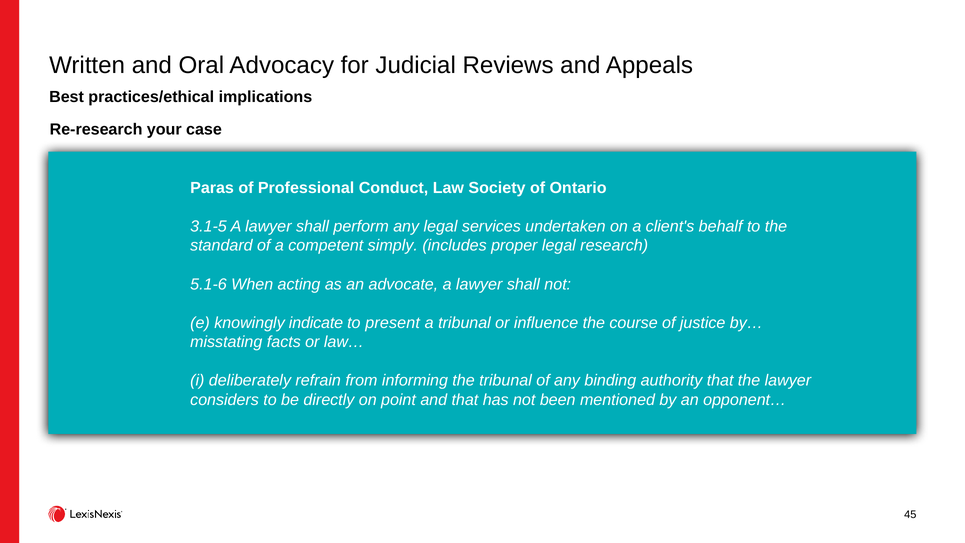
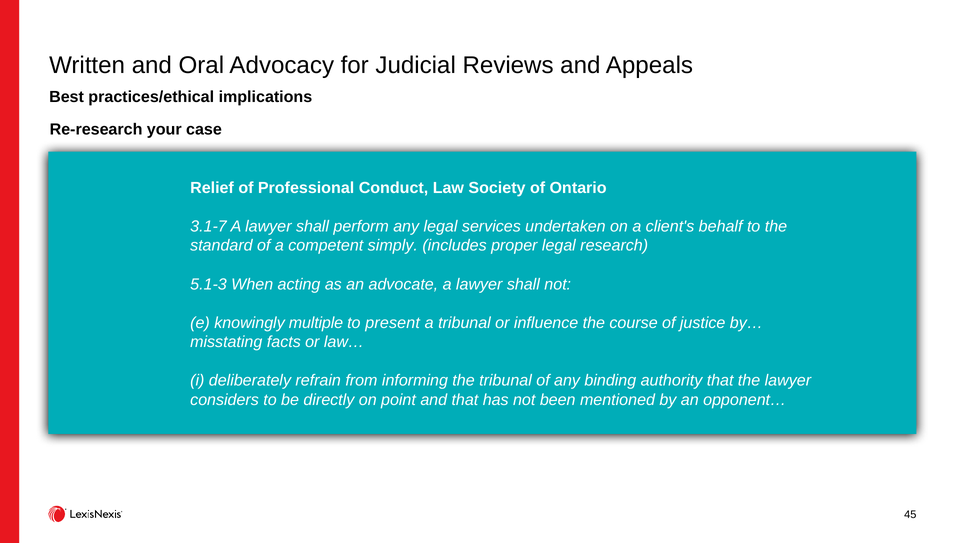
Paras: Paras -> Relief (212, 188)
3.1-5: 3.1-5 -> 3.1-7 (209, 227)
5.1-6: 5.1-6 -> 5.1-3 (209, 284)
indicate: indicate -> multiple (316, 323)
